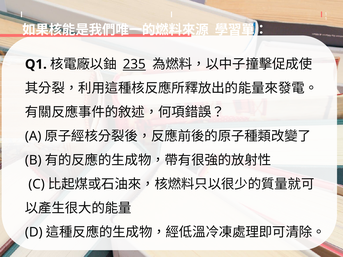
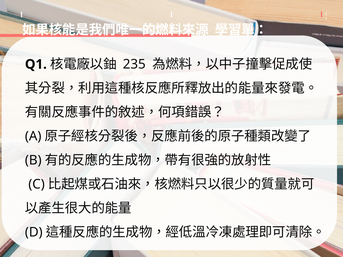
235 underline: present -> none (134, 64)
